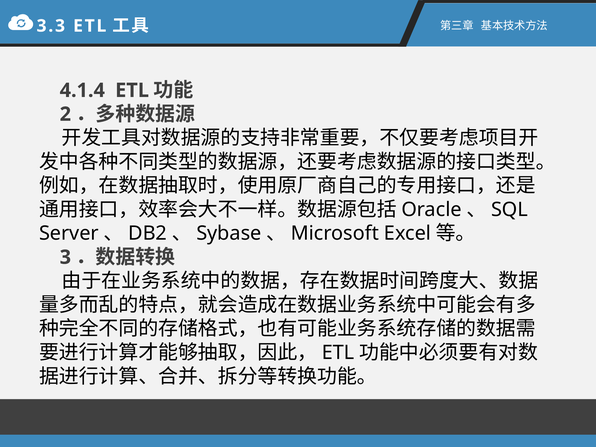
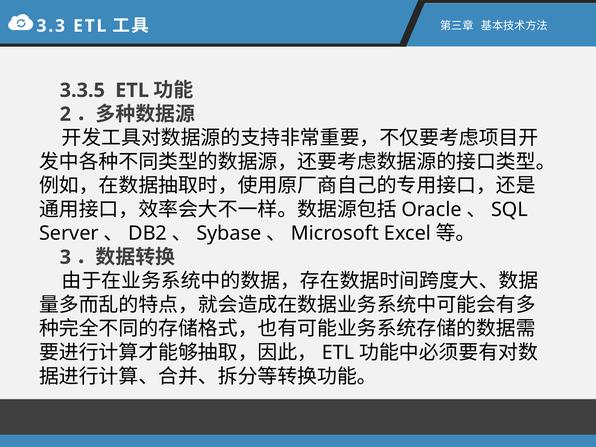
4.1.4: 4.1.4 -> 3.3.5 (82, 90)
